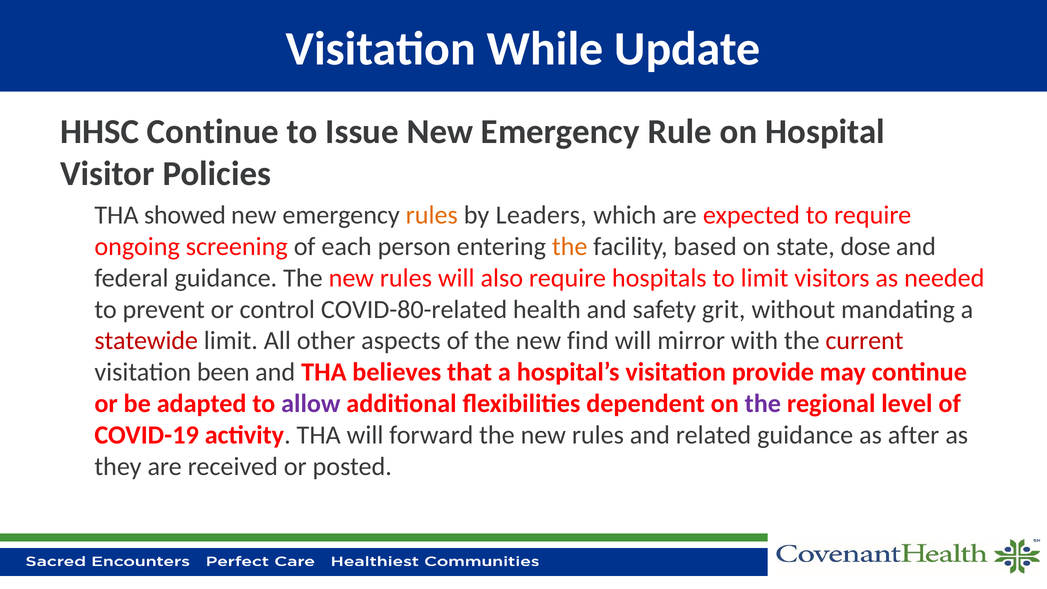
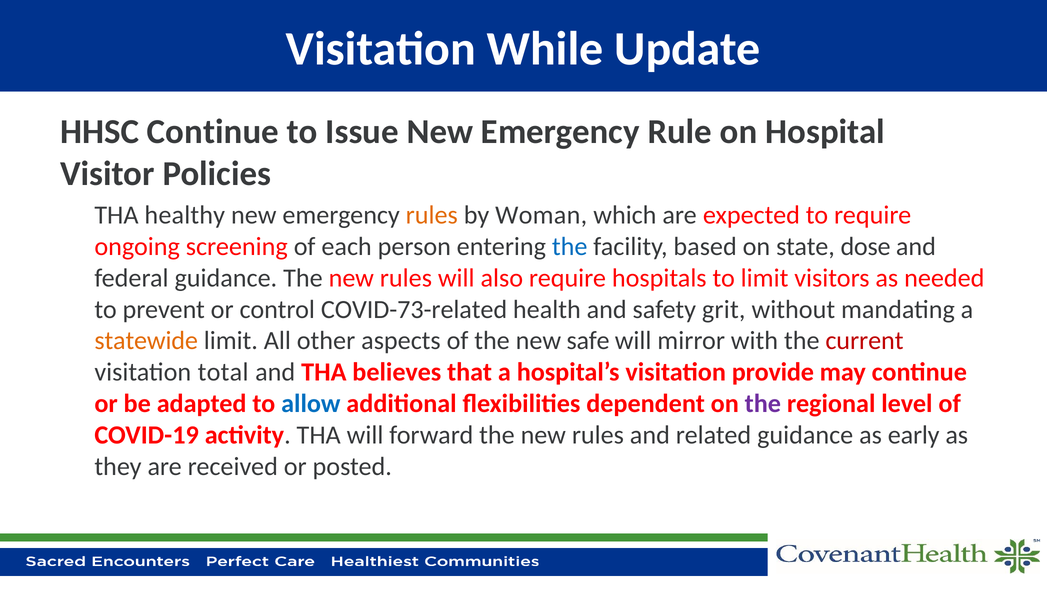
showed: showed -> healthy (185, 215)
Leaders: Leaders -> Woman (541, 215)
the colour: orange -> blue (570, 247)
COVID-80-related: COVID-80-related -> COVID-73-related (414, 309)
statewide colour: red -> orange (146, 341)
find: find -> safe (588, 341)
been: been -> total (223, 372)
allow colour: purple -> blue (311, 404)
after: after -> early (914, 435)
